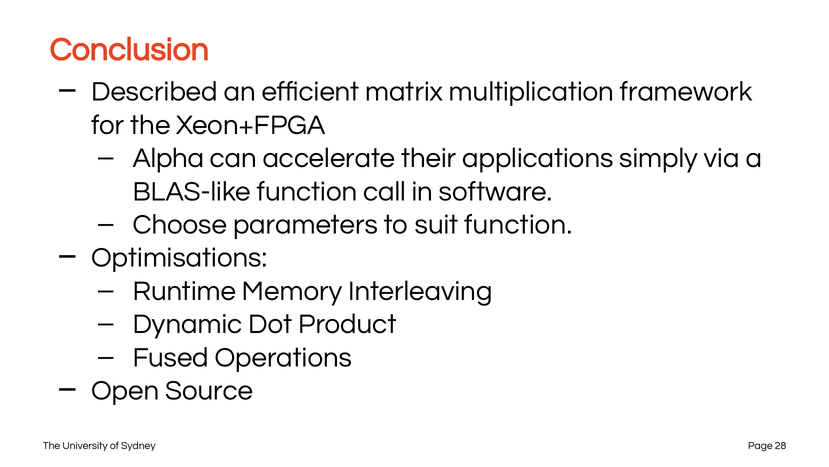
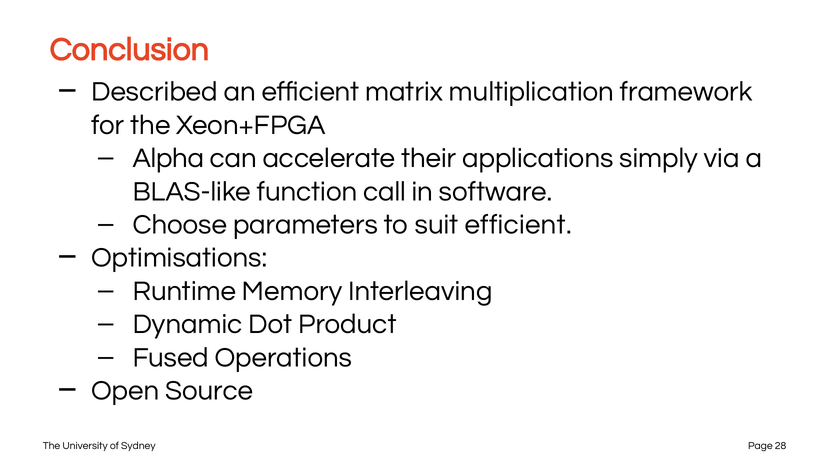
suit function: function -> efficient (518, 224)
